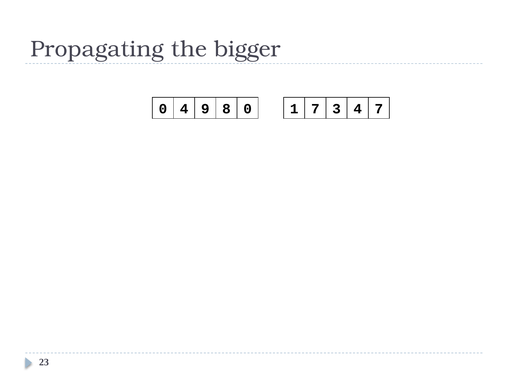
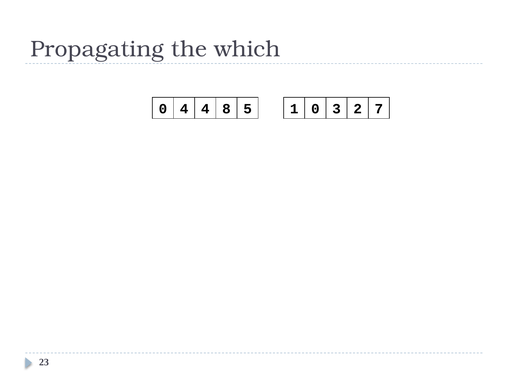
bigger: bigger -> which (247, 49)
4 9: 9 -> 4 (205, 109)
8 0: 0 -> 5 (248, 109)
1 7: 7 -> 0 (315, 109)
3 4: 4 -> 2 (358, 109)
